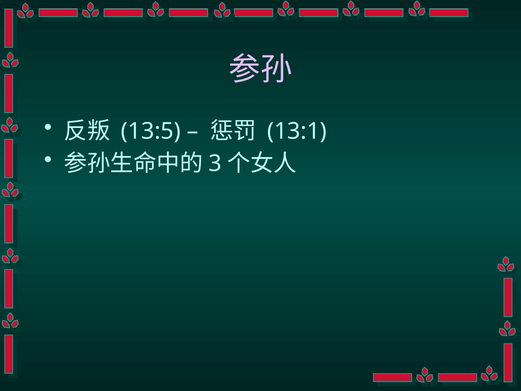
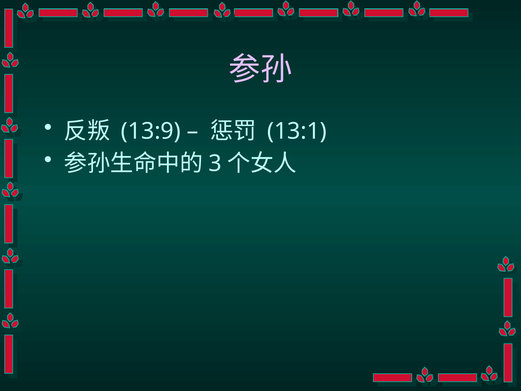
13:5: 13:5 -> 13:9 (151, 131)
